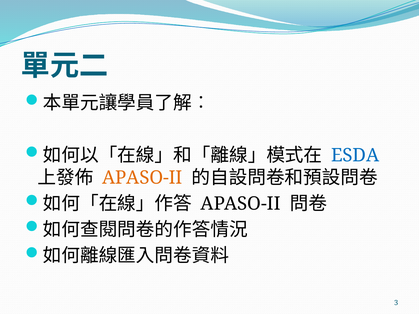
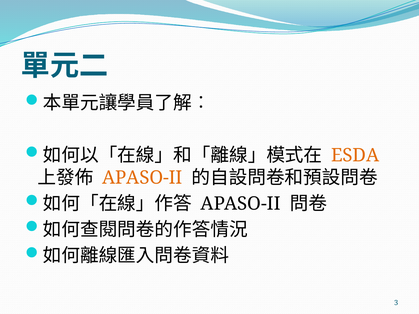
ESDA colour: blue -> orange (355, 155)
